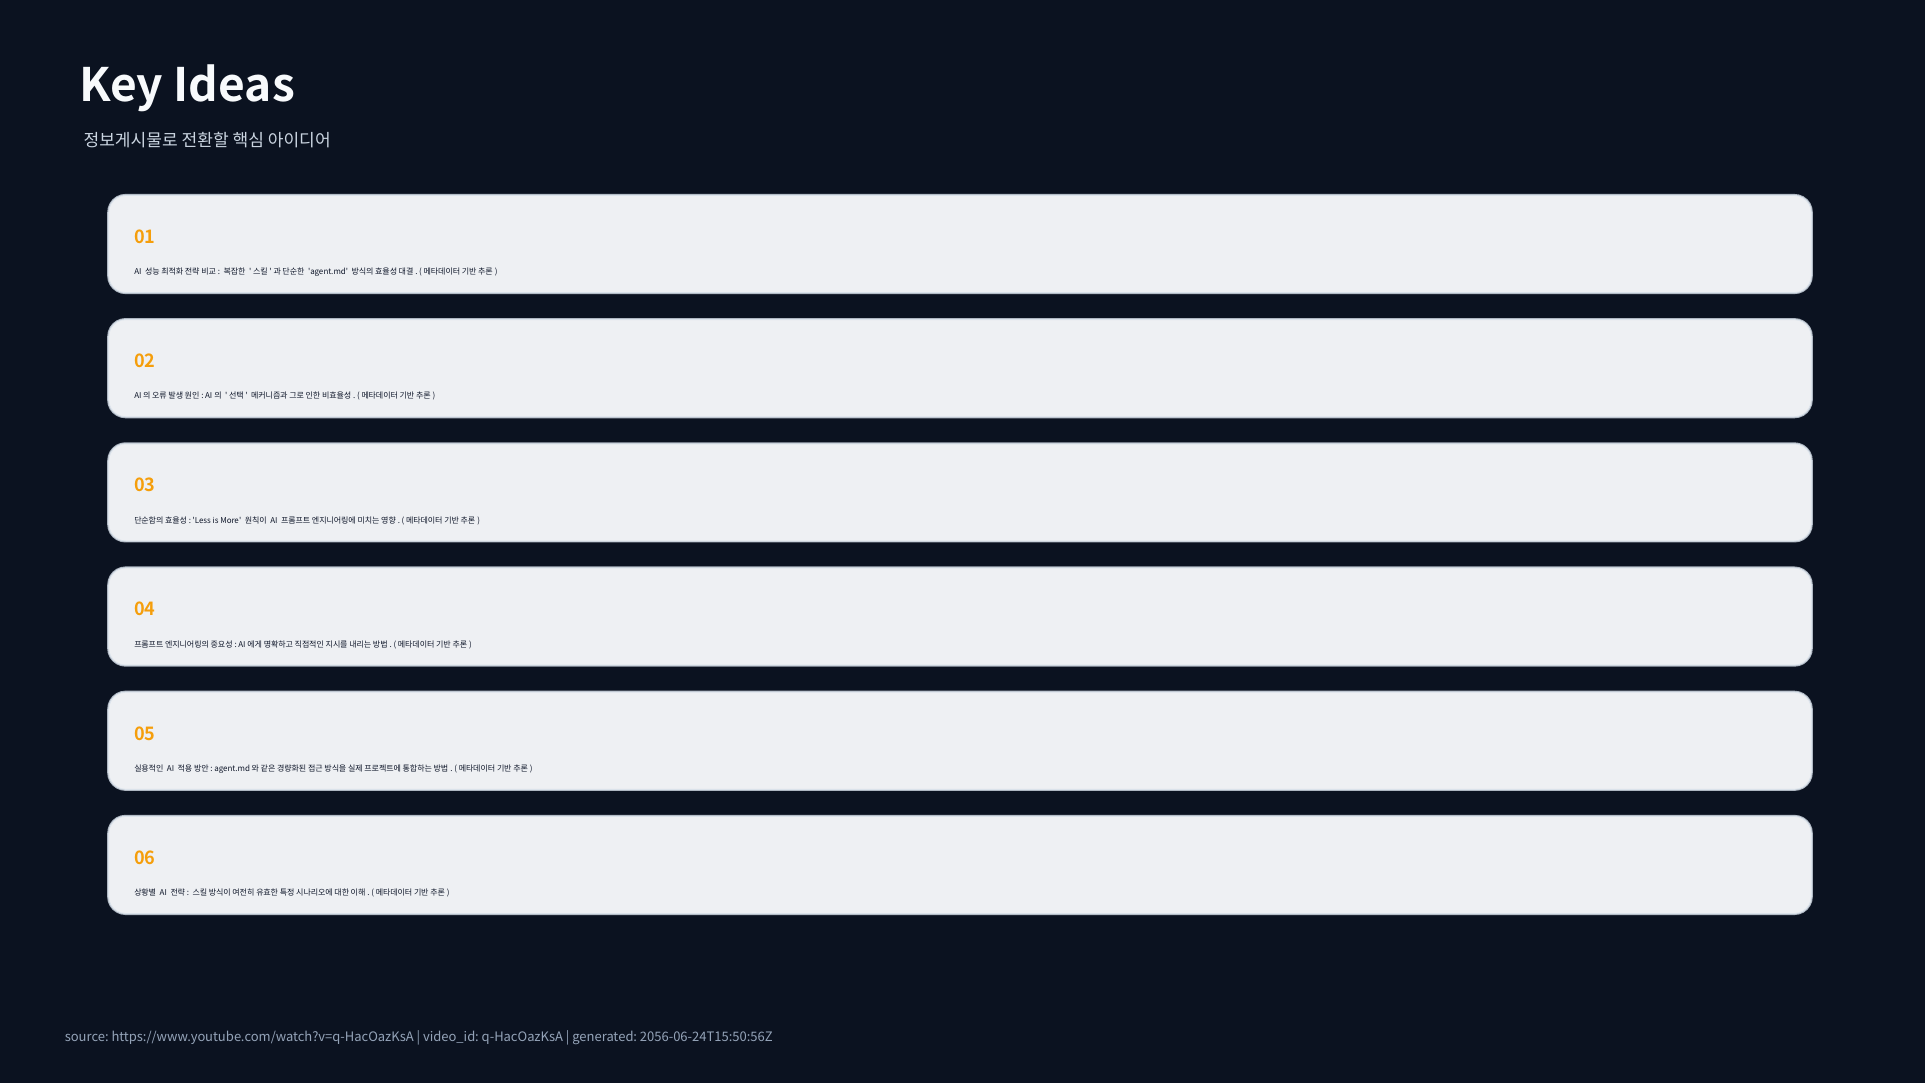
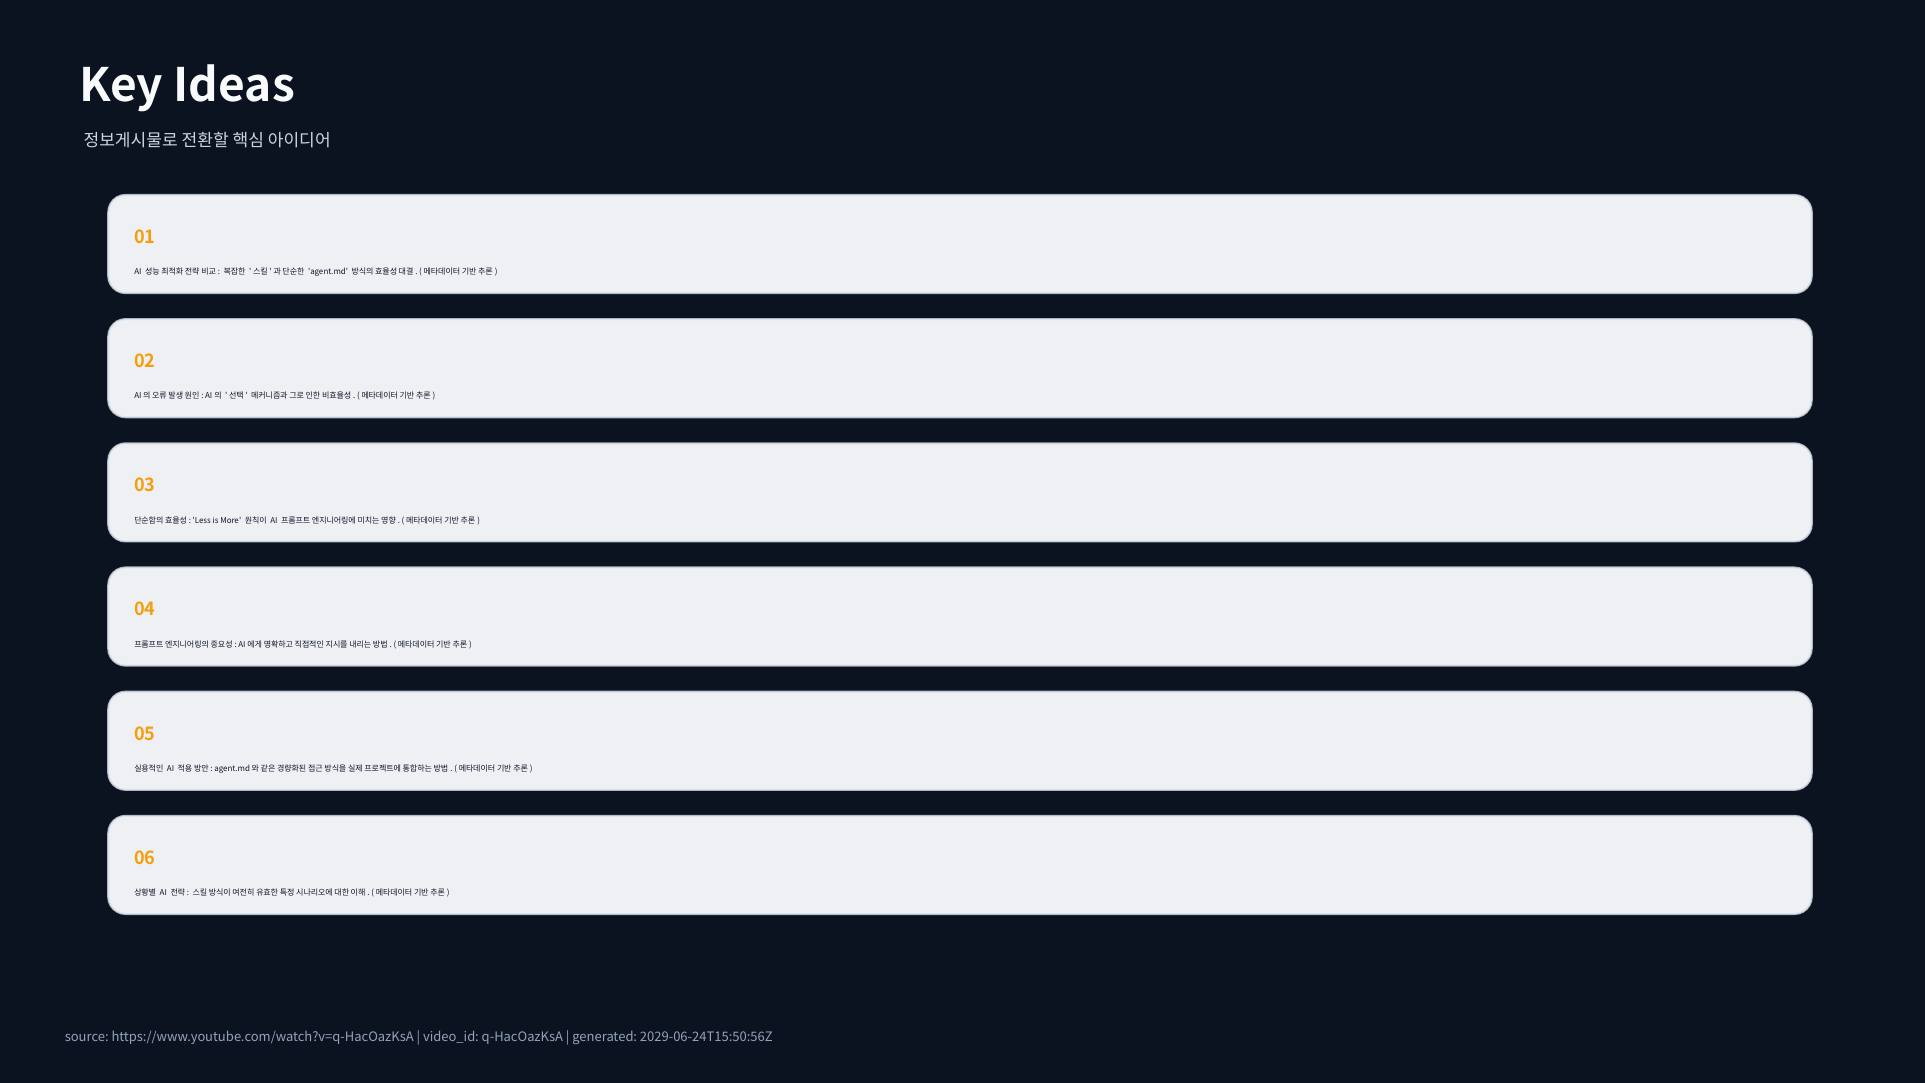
2056-06-24T15:50:56Z: 2056-06-24T15:50:56Z -> 2029-06-24T15:50:56Z (706, 1037)
